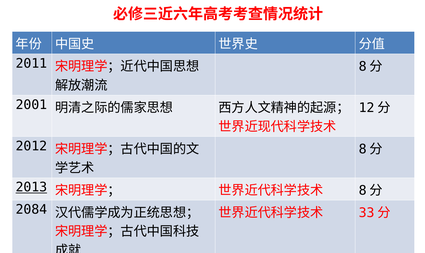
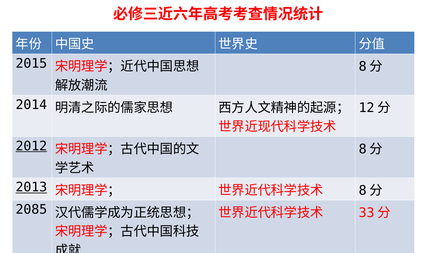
2011: 2011 -> 2015 (31, 63)
2001: 2001 -> 2014 (31, 105)
2012 underline: none -> present (31, 146)
2084: 2084 -> 2085 (31, 210)
